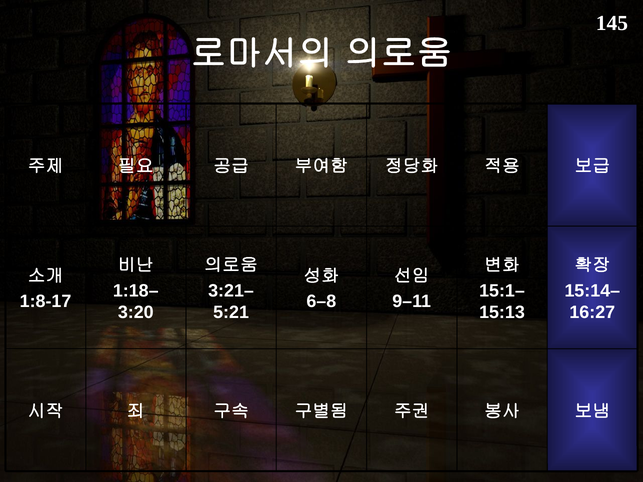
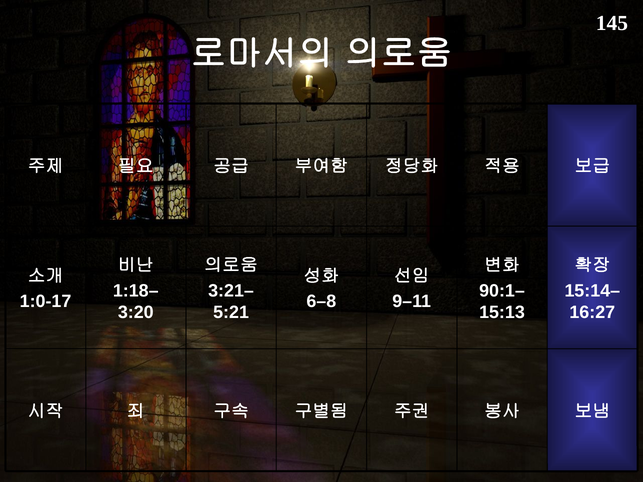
15:1–: 15:1– -> 90:1– (502, 291)
1:8-17: 1:8-17 -> 1:0-17 (46, 302)
